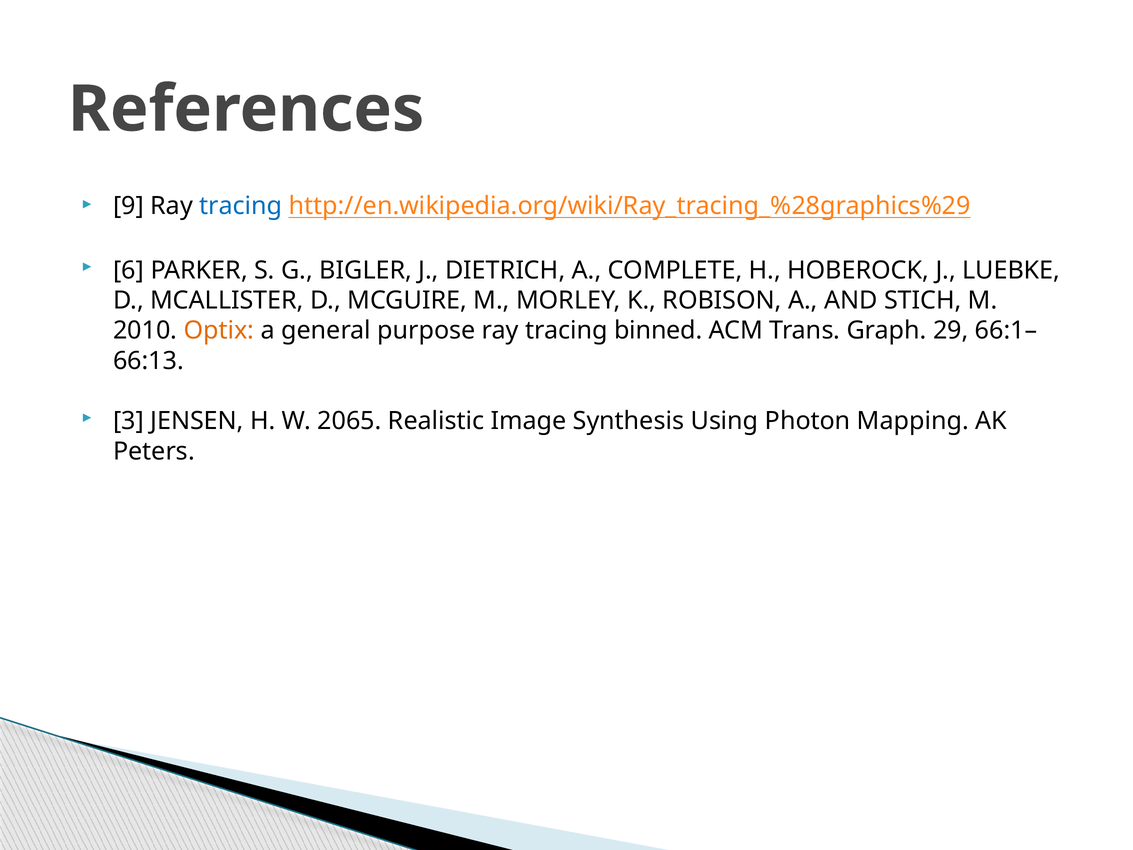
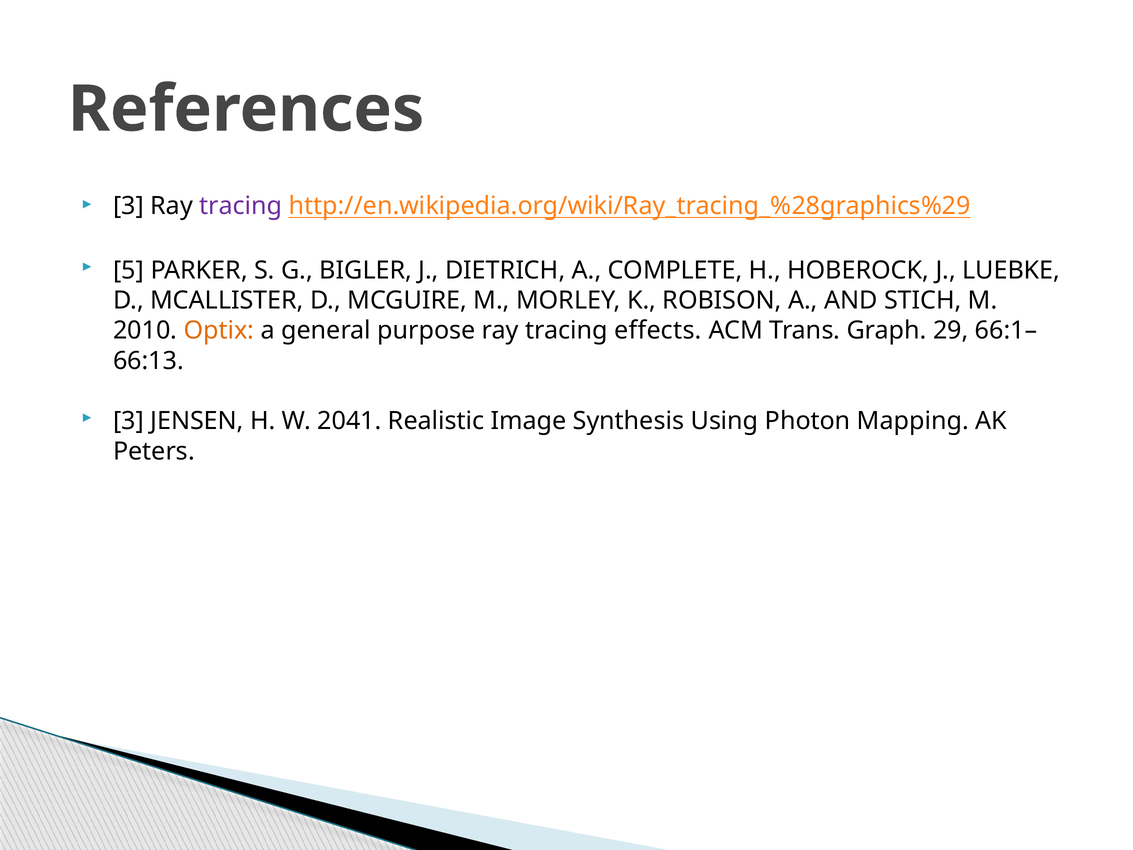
9: 9 -> 3 (129, 206)
tracing colour: blue -> purple (241, 206)
6: 6 -> 5 (129, 270)
binned: binned -> effects (658, 331)
2065: 2065 -> 2041 (349, 421)
